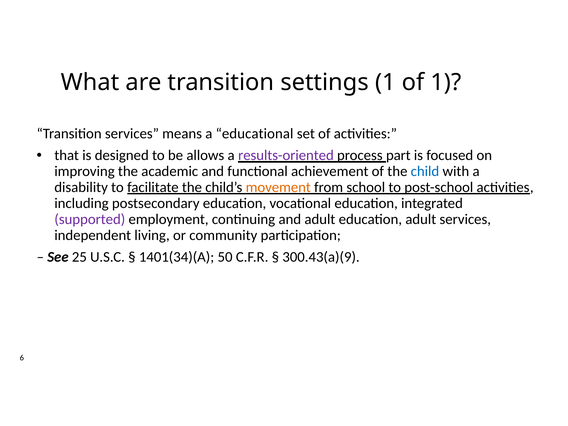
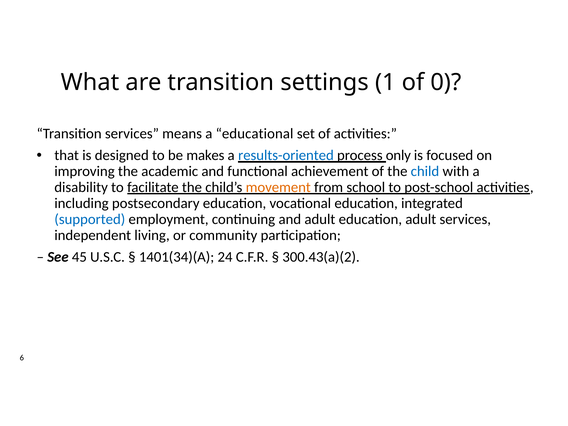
of 1: 1 -> 0 (446, 82)
allows: allows -> makes (205, 155)
results-oriented colour: purple -> blue (286, 155)
part: part -> only (398, 155)
supported colour: purple -> blue (90, 219)
25: 25 -> 45 (79, 257)
50: 50 -> 24 (225, 257)
300.43(a)(9: 300.43(a)(9 -> 300.43(a)(2 (321, 257)
